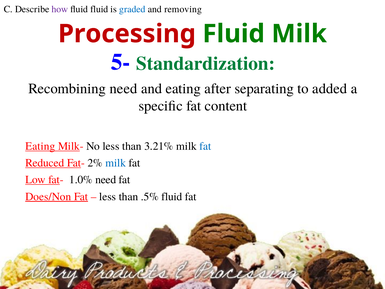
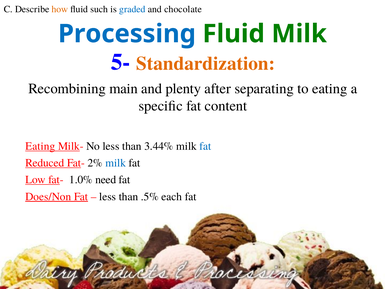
how colour: purple -> orange (60, 9)
fluid fluid: fluid -> such (99, 9)
removing: removing -> chocolate (183, 9)
Processing colour: red -> blue (127, 34)
Standardization colour: green -> orange (206, 64)
Recombining need: need -> main (124, 89)
and eating: eating -> plenty (183, 89)
to added: added -> eating (330, 89)
3.21%: 3.21% -> 3.44% (159, 146)
.5% fluid: fluid -> each (172, 196)
